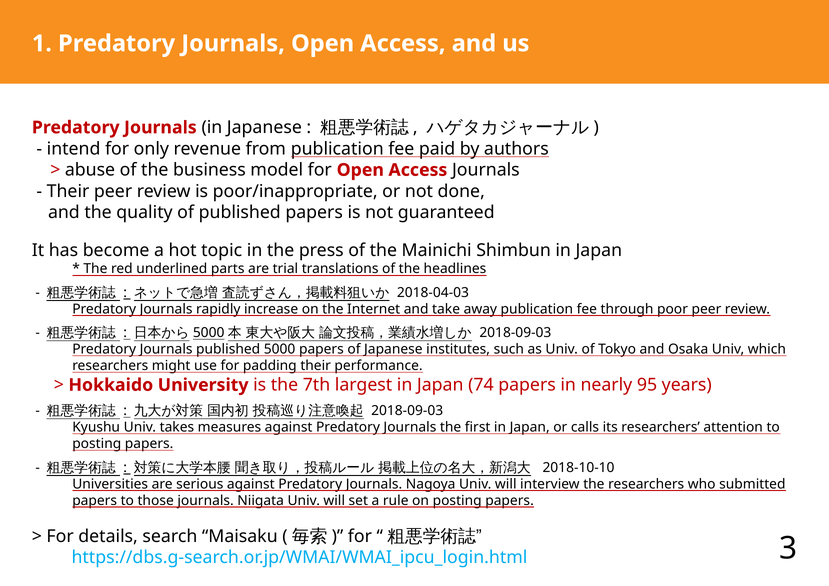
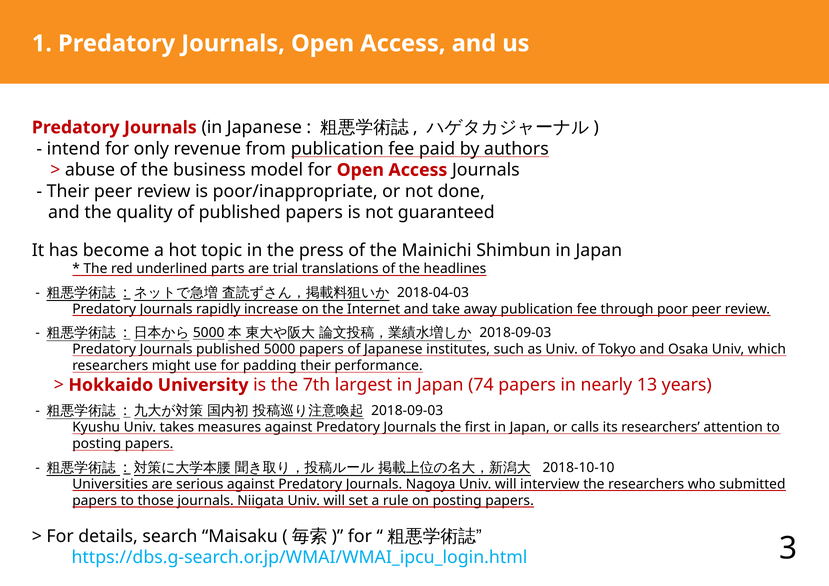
95: 95 -> 13 (647, 385)
